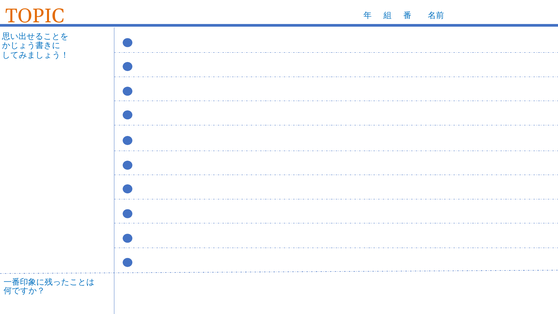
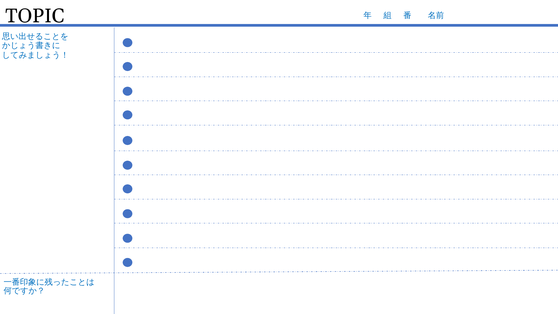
TOPIC colour: orange -> black (35, 16)
